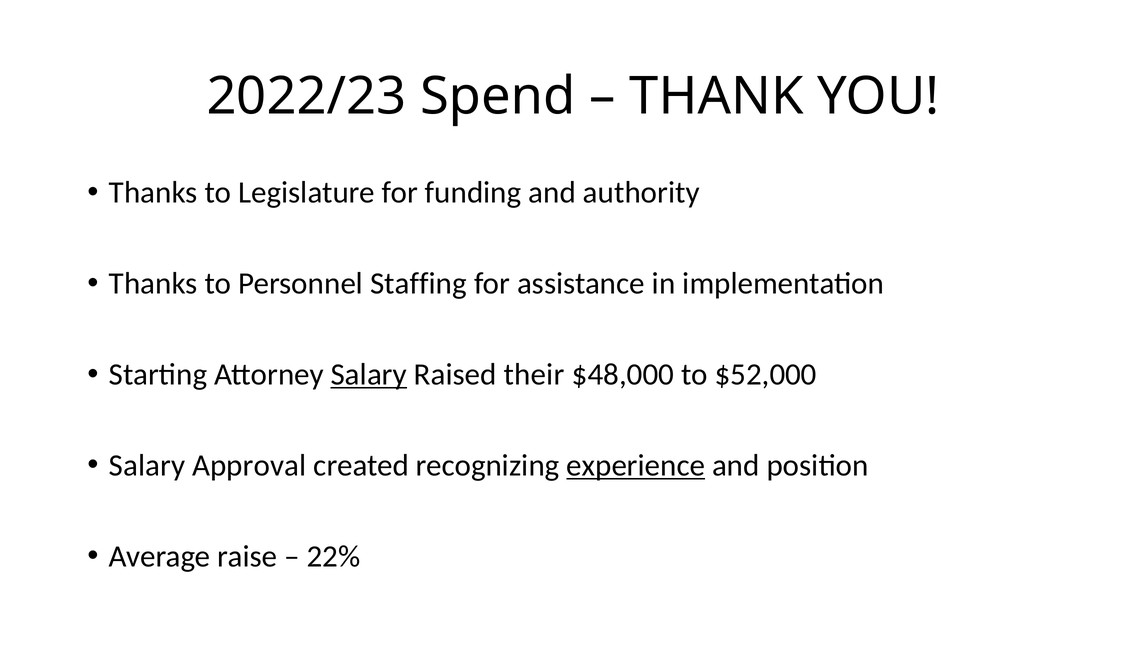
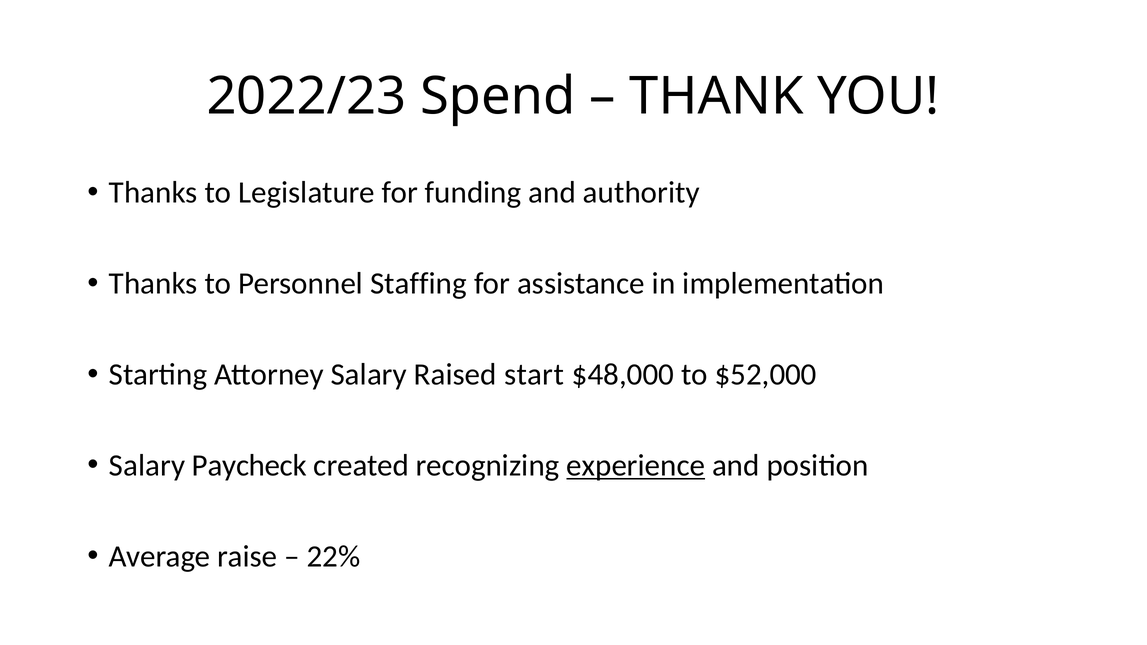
Salary underline: present -> none (369, 375)
their: their -> start (534, 375)
Approval: Approval -> Paycheck (249, 466)
